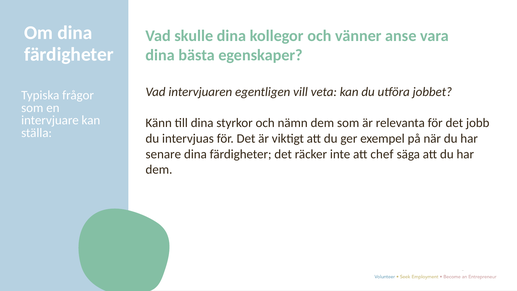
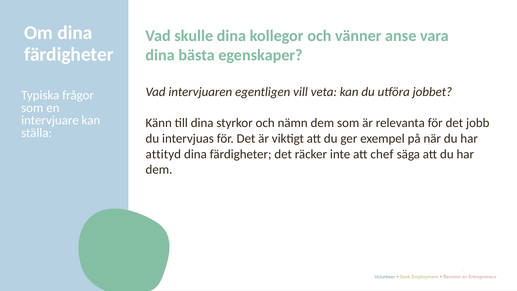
senare: senare -> attityd (163, 154)
